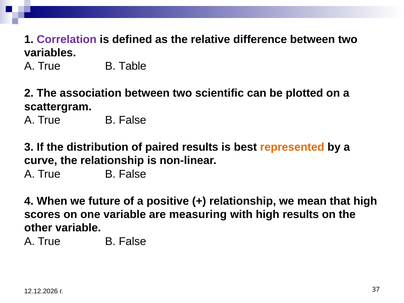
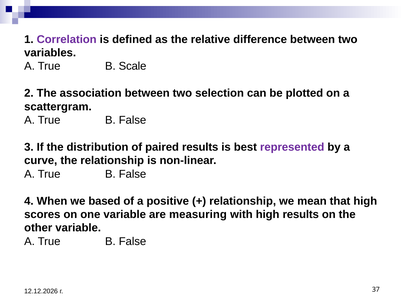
Table: Table -> Scale (133, 66)
scientific: scientific -> selection (220, 93)
represented colour: orange -> purple (292, 147)
future: future -> based (104, 201)
